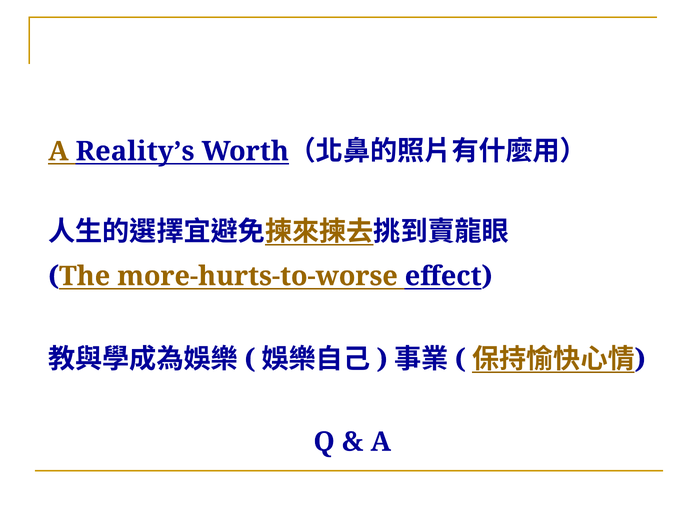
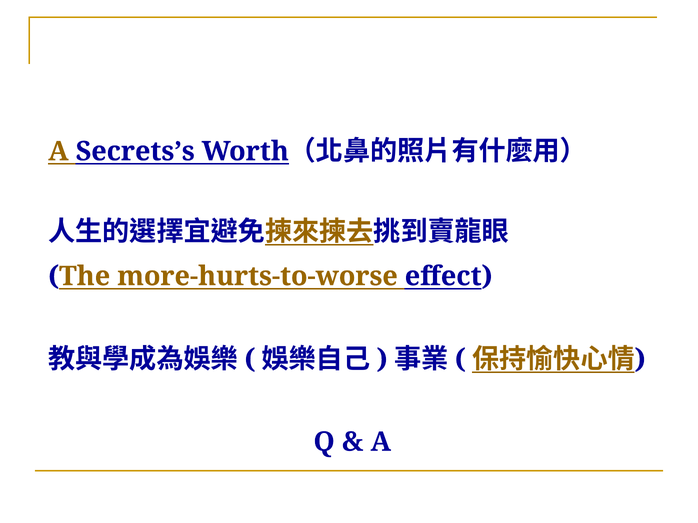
Reality’s: Reality’s -> Secrets’s (135, 151)
